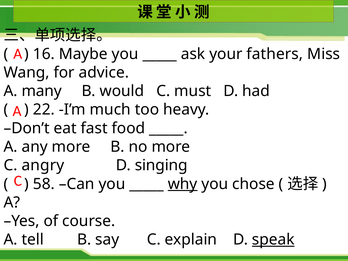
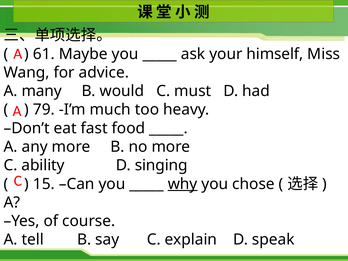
16: 16 -> 61 (44, 54)
fathers: fathers -> himself (275, 54)
22: 22 -> 79 (44, 110)
angry: angry -> ability (43, 165)
58: 58 -> 15 (44, 184)
speak underline: present -> none (273, 240)
